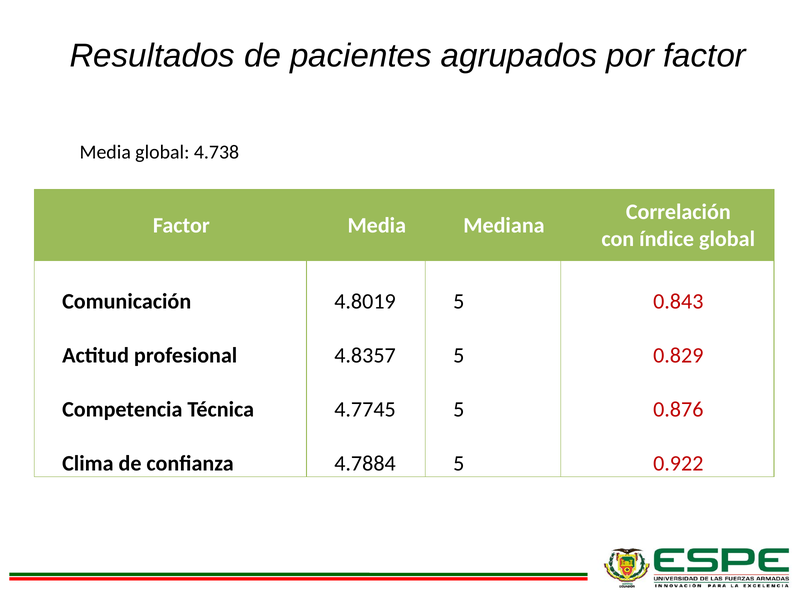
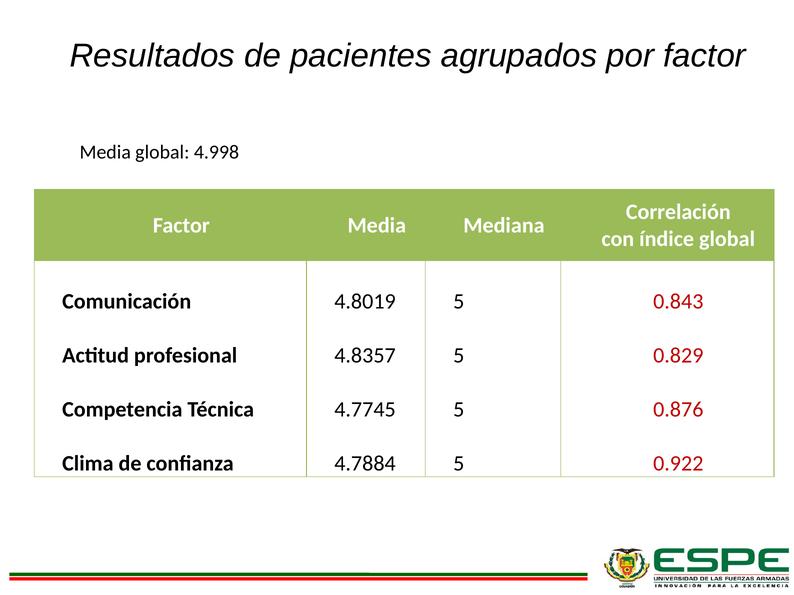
4.738: 4.738 -> 4.998 (217, 152)
